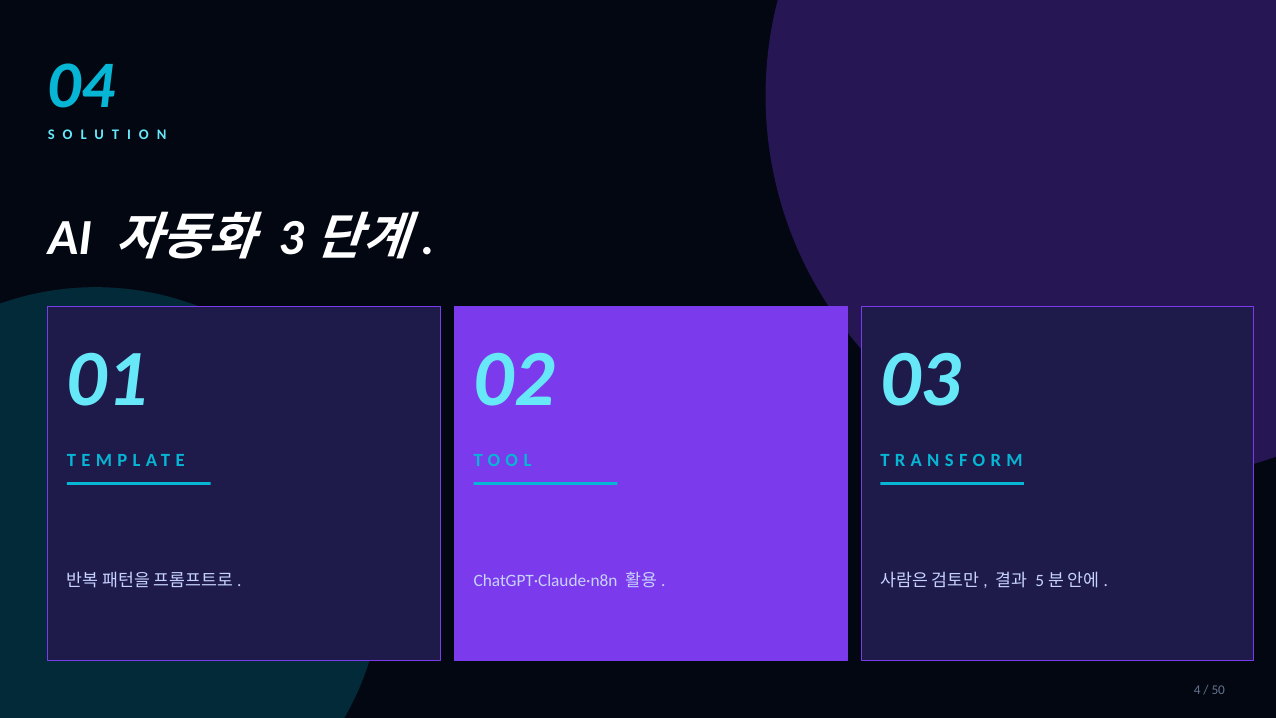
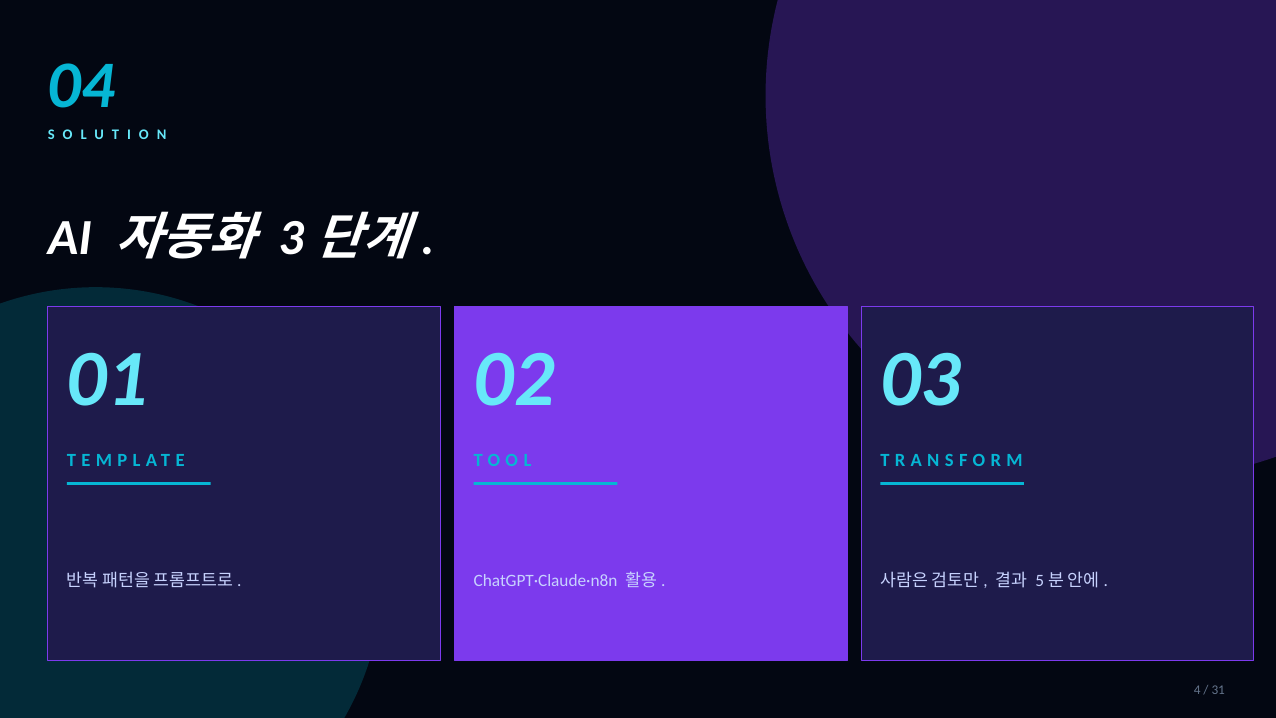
50: 50 -> 31 (1218, 690)
